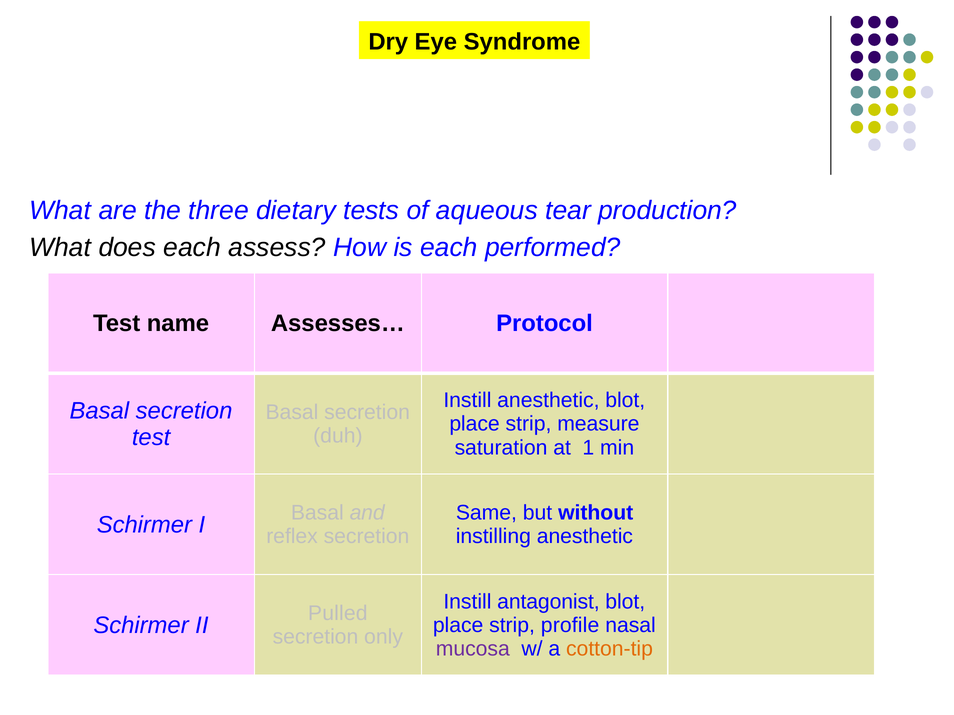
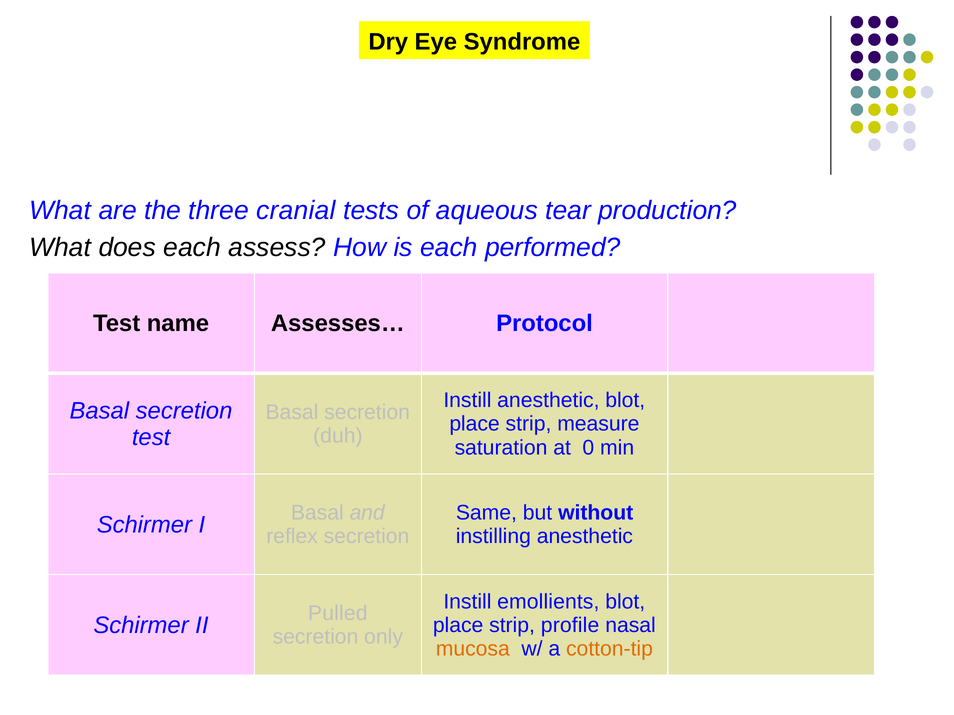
dietary: dietary -> cranial (296, 211)
1: 1 -> 0 (588, 448)
antagonist: antagonist -> emollients (548, 602)
mucosa colour: purple -> orange (473, 649)
